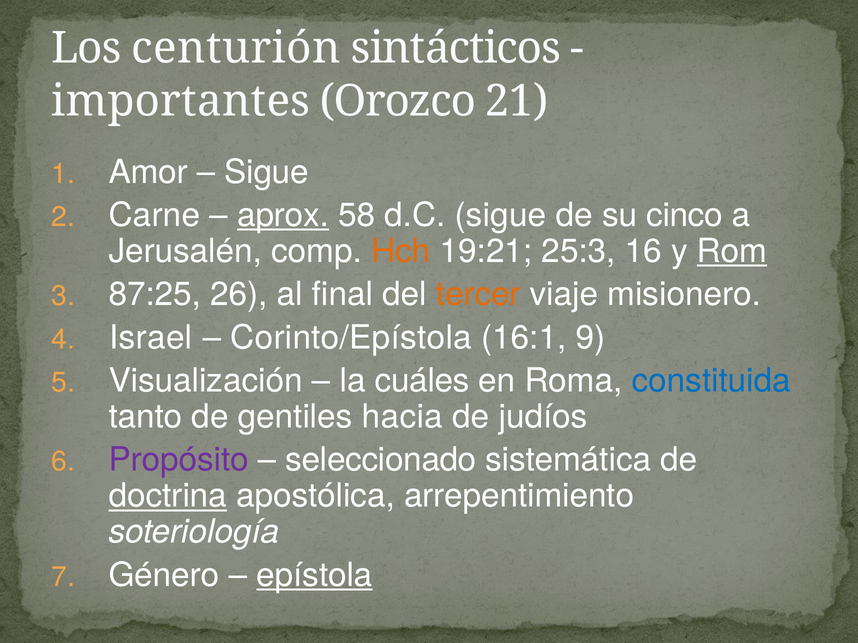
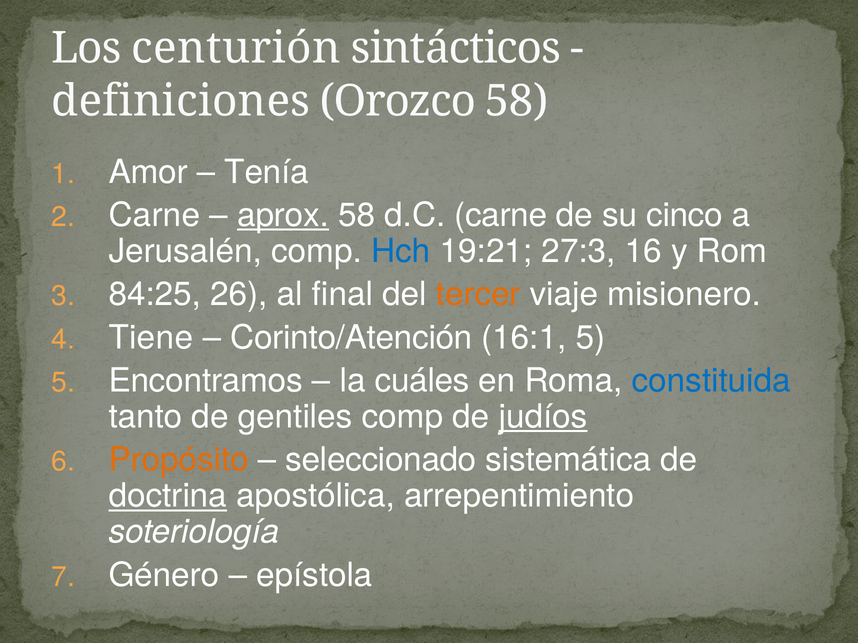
importantes: importantes -> definiciones (181, 101)
Orozco 21: 21 -> 58 (516, 101)
Sigue: Sigue -> Tenía (267, 172)
d.C sigue: sigue -> carne (501, 215)
Hch colour: orange -> blue (401, 251)
25:3: 25:3 -> 27:3 (579, 251)
Rom underline: present -> none (732, 251)
87:25: 87:25 -> 84:25 (155, 295)
Israel: Israel -> Tiene (151, 338)
Corinto/Epístola: Corinto/Epístola -> Corinto/Atención (351, 338)
16:1 9: 9 -> 5 (591, 338)
Visualización: Visualización -> Encontramos (206, 381)
gentiles hacia: hacia -> comp (402, 417)
judíos underline: none -> present (543, 417)
Propósito colour: purple -> orange (179, 460)
epístola underline: present -> none (314, 576)
